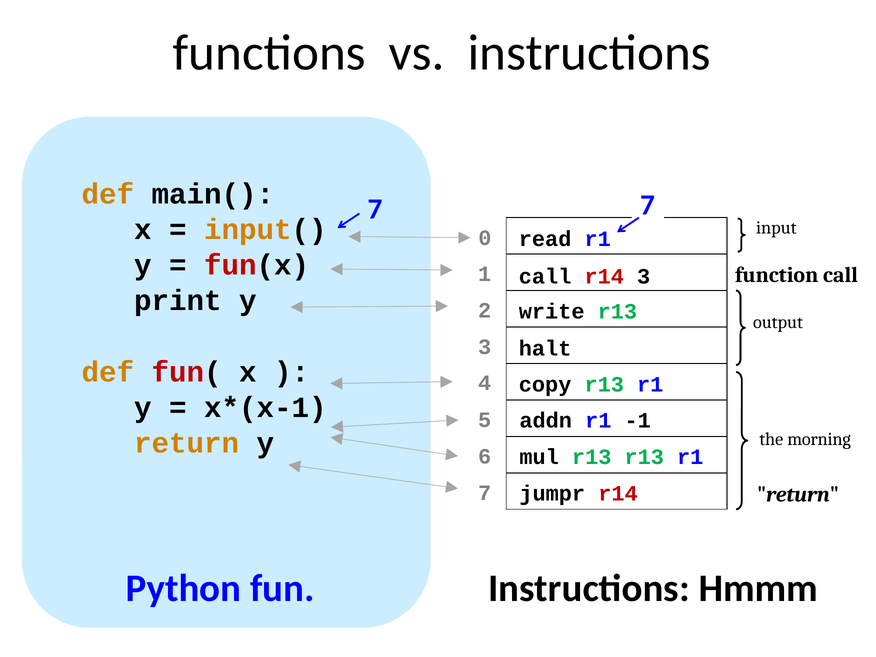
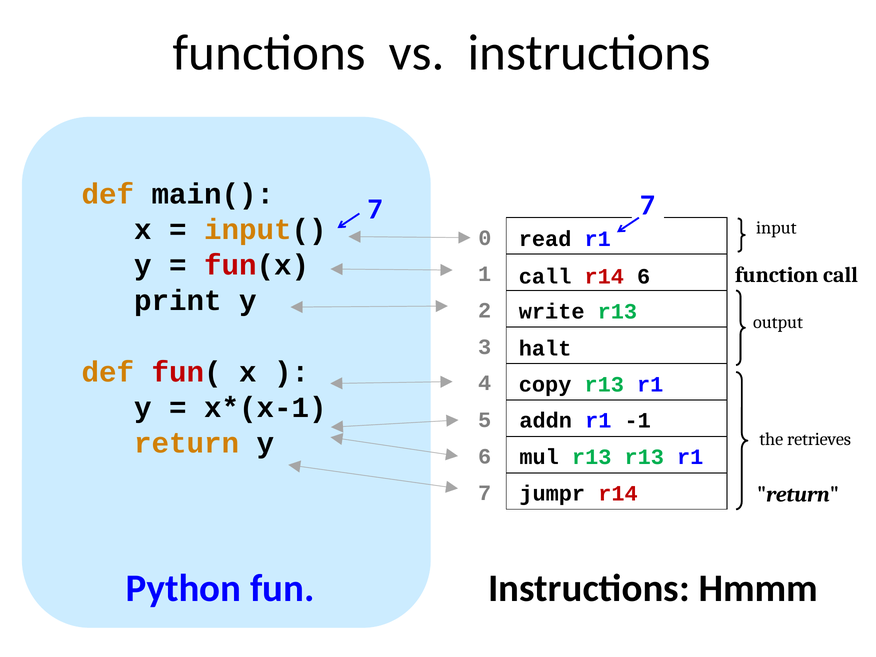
r14 3: 3 -> 6 (644, 276)
morning: morning -> retrieves (819, 439)
